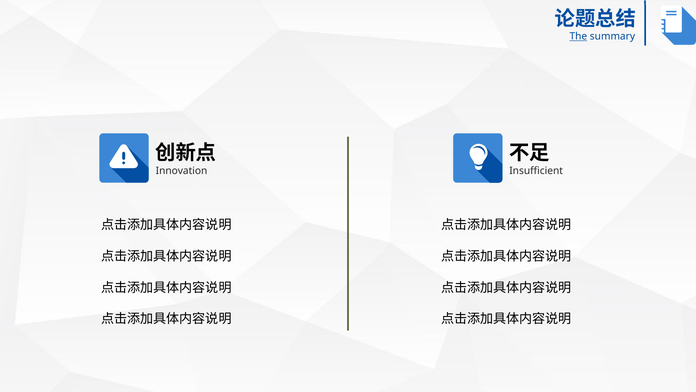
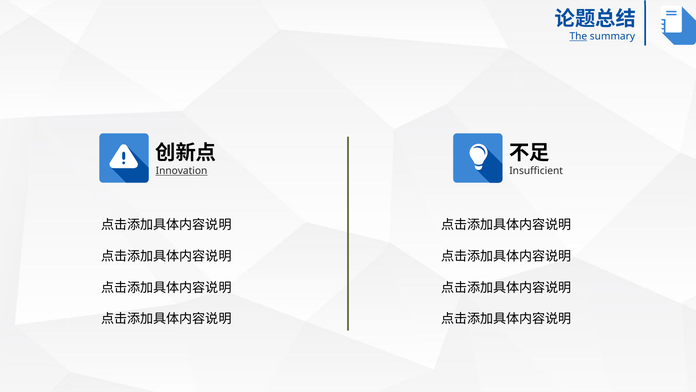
Innovation underline: none -> present (182, 171)
